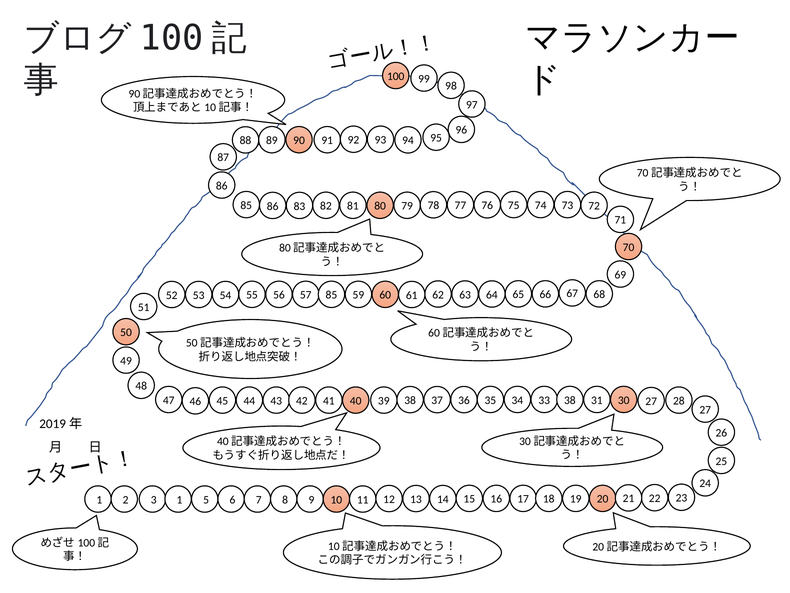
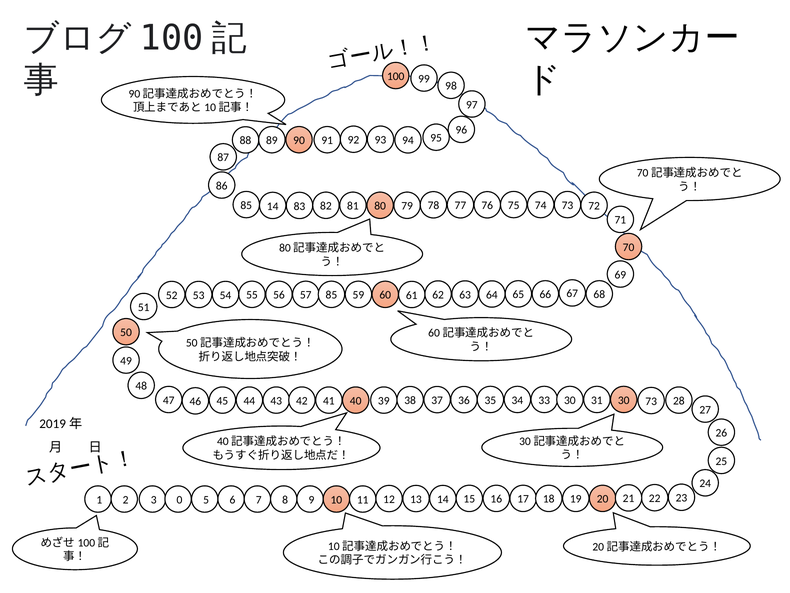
85 86: 86 -> 14 (273, 206)
33 38: 38 -> 30 (570, 400)
30 27: 27 -> 73 (651, 401)
3 1: 1 -> 0 (179, 499)
